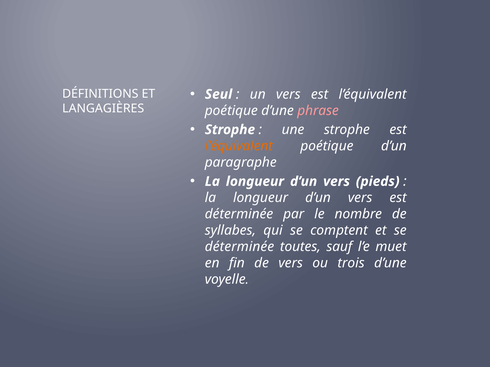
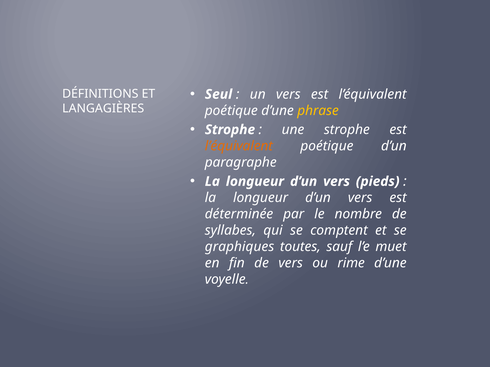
phrase colour: pink -> yellow (318, 111)
déterminée: déterminée -> graphiques (240, 247)
trois: trois -> rime (351, 263)
